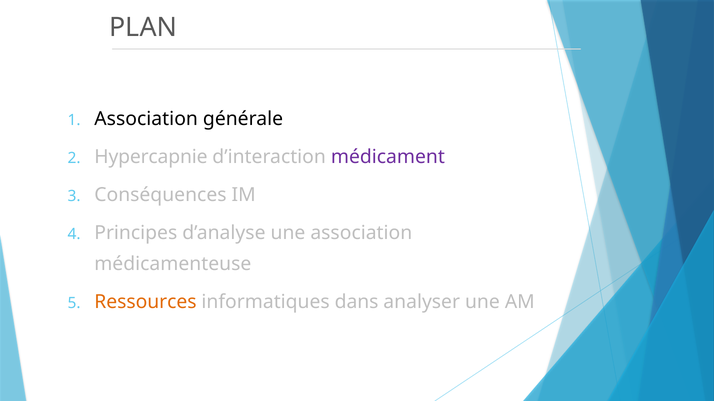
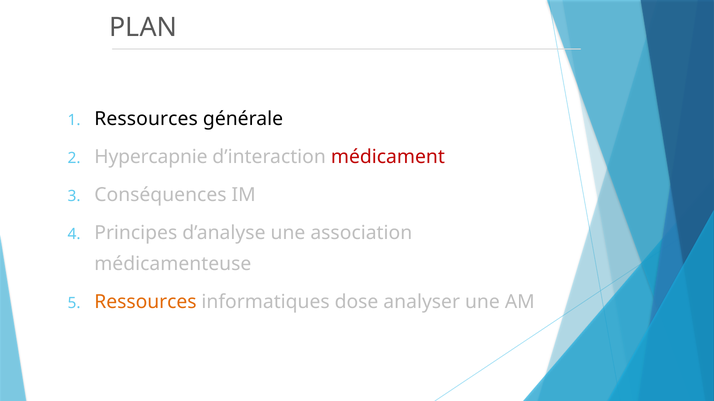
Association: Association -> Ressources (146, 119)
médicament colour: purple -> red (388, 157)
dans: dans -> dose (357, 302)
